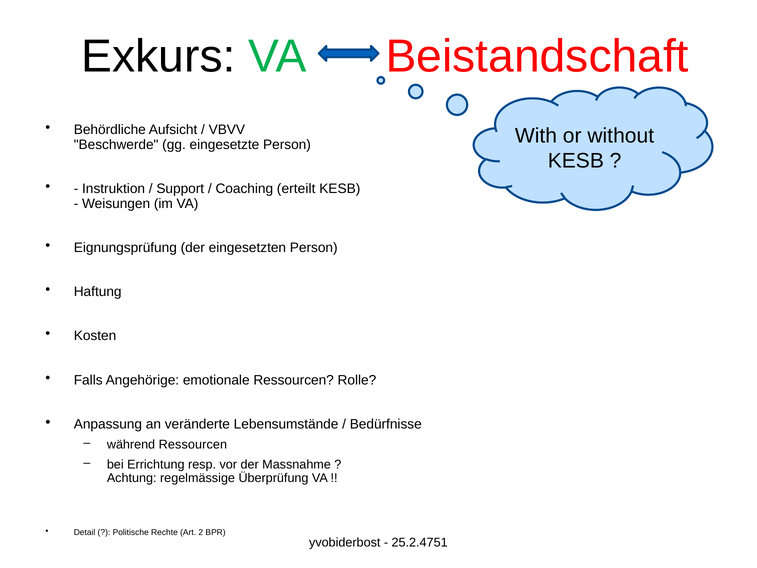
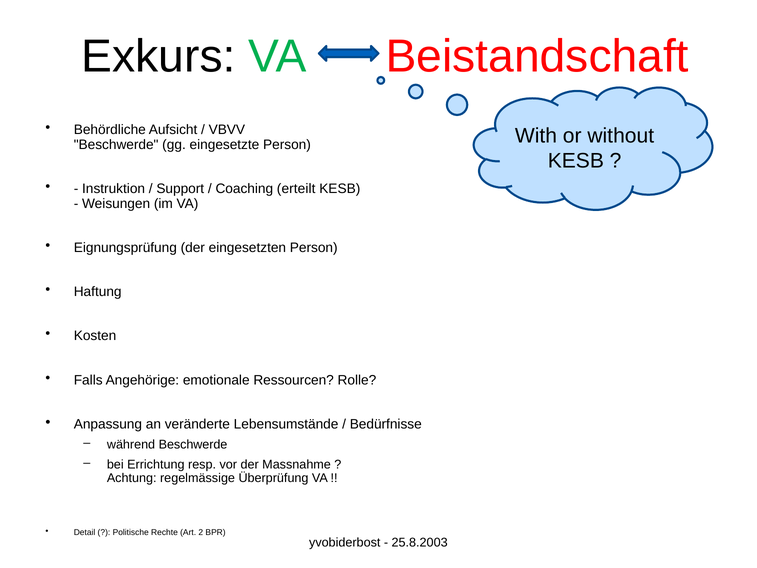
während Ressourcen: Ressourcen -> Beschwerde (193, 444)
25.2.4751: 25.2.4751 -> 25.8.2003 (420, 542)
